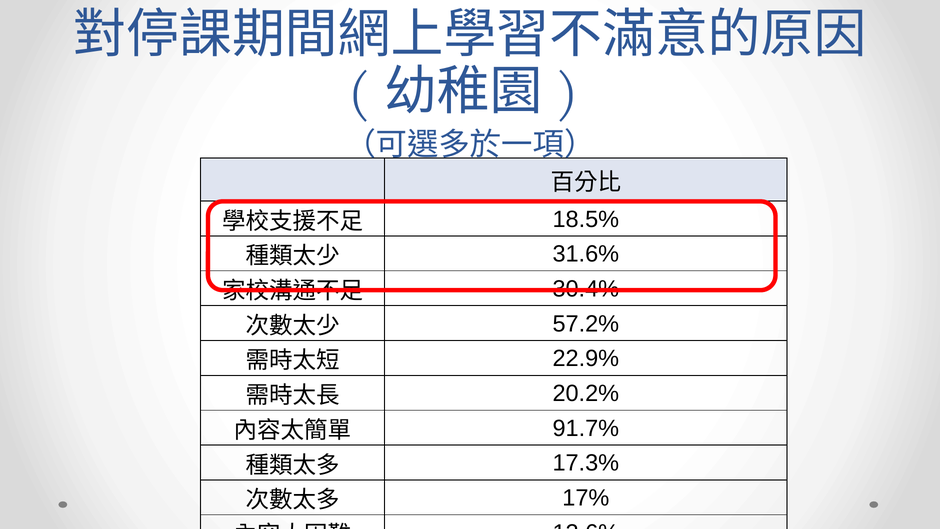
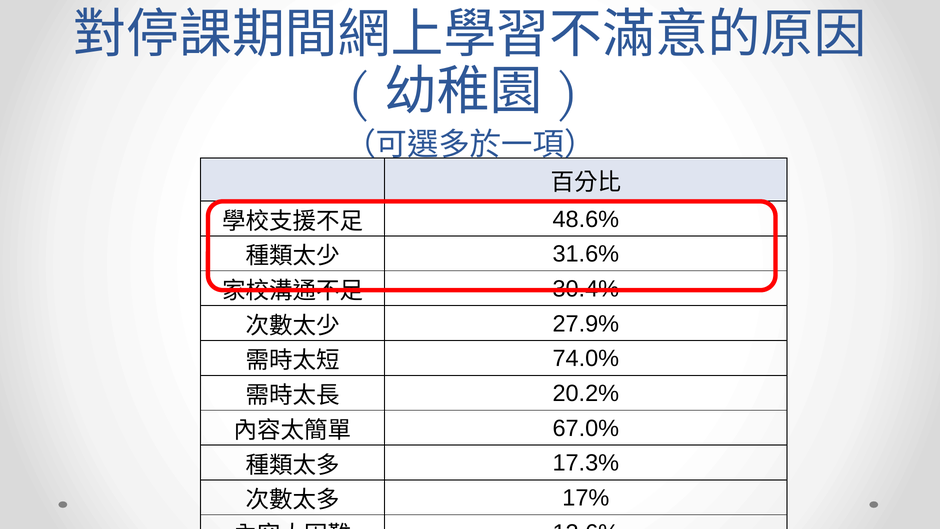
18.5%: 18.5% -> 48.6% (586, 219)
57.2%: 57.2% -> 27.9% (586, 324)
22.9%: 22.9% -> 74.0% (586, 359)
91.7%: 91.7% -> 67.0% (586, 428)
